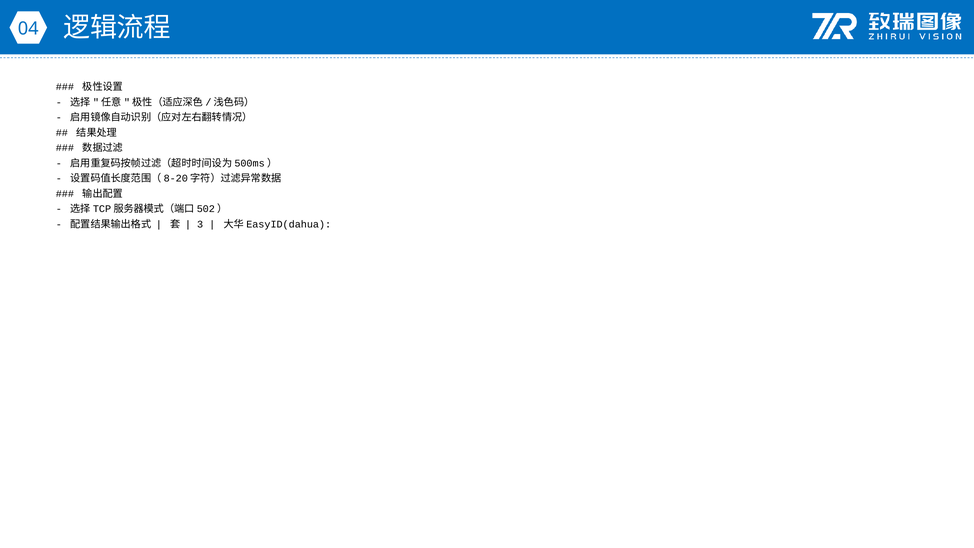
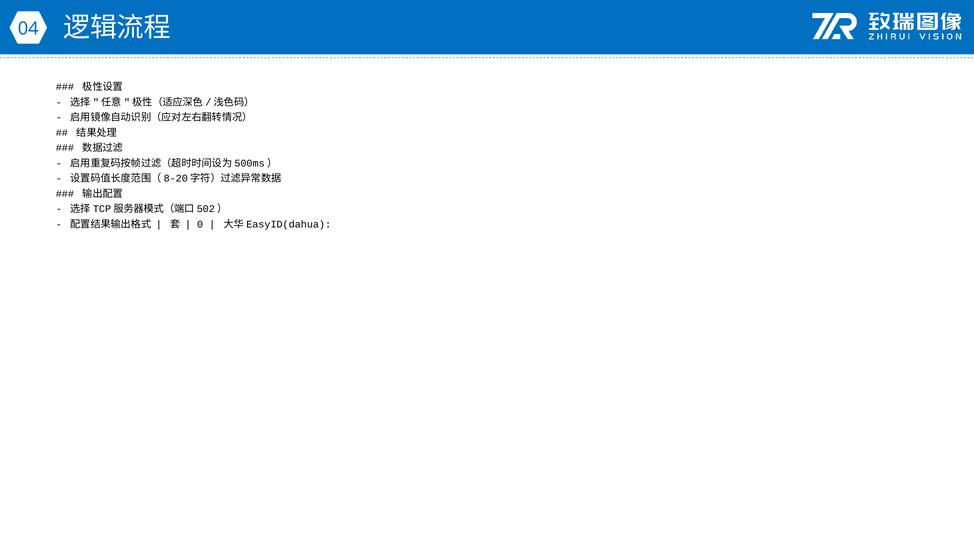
3: 3 -> 0 (200, 224)
